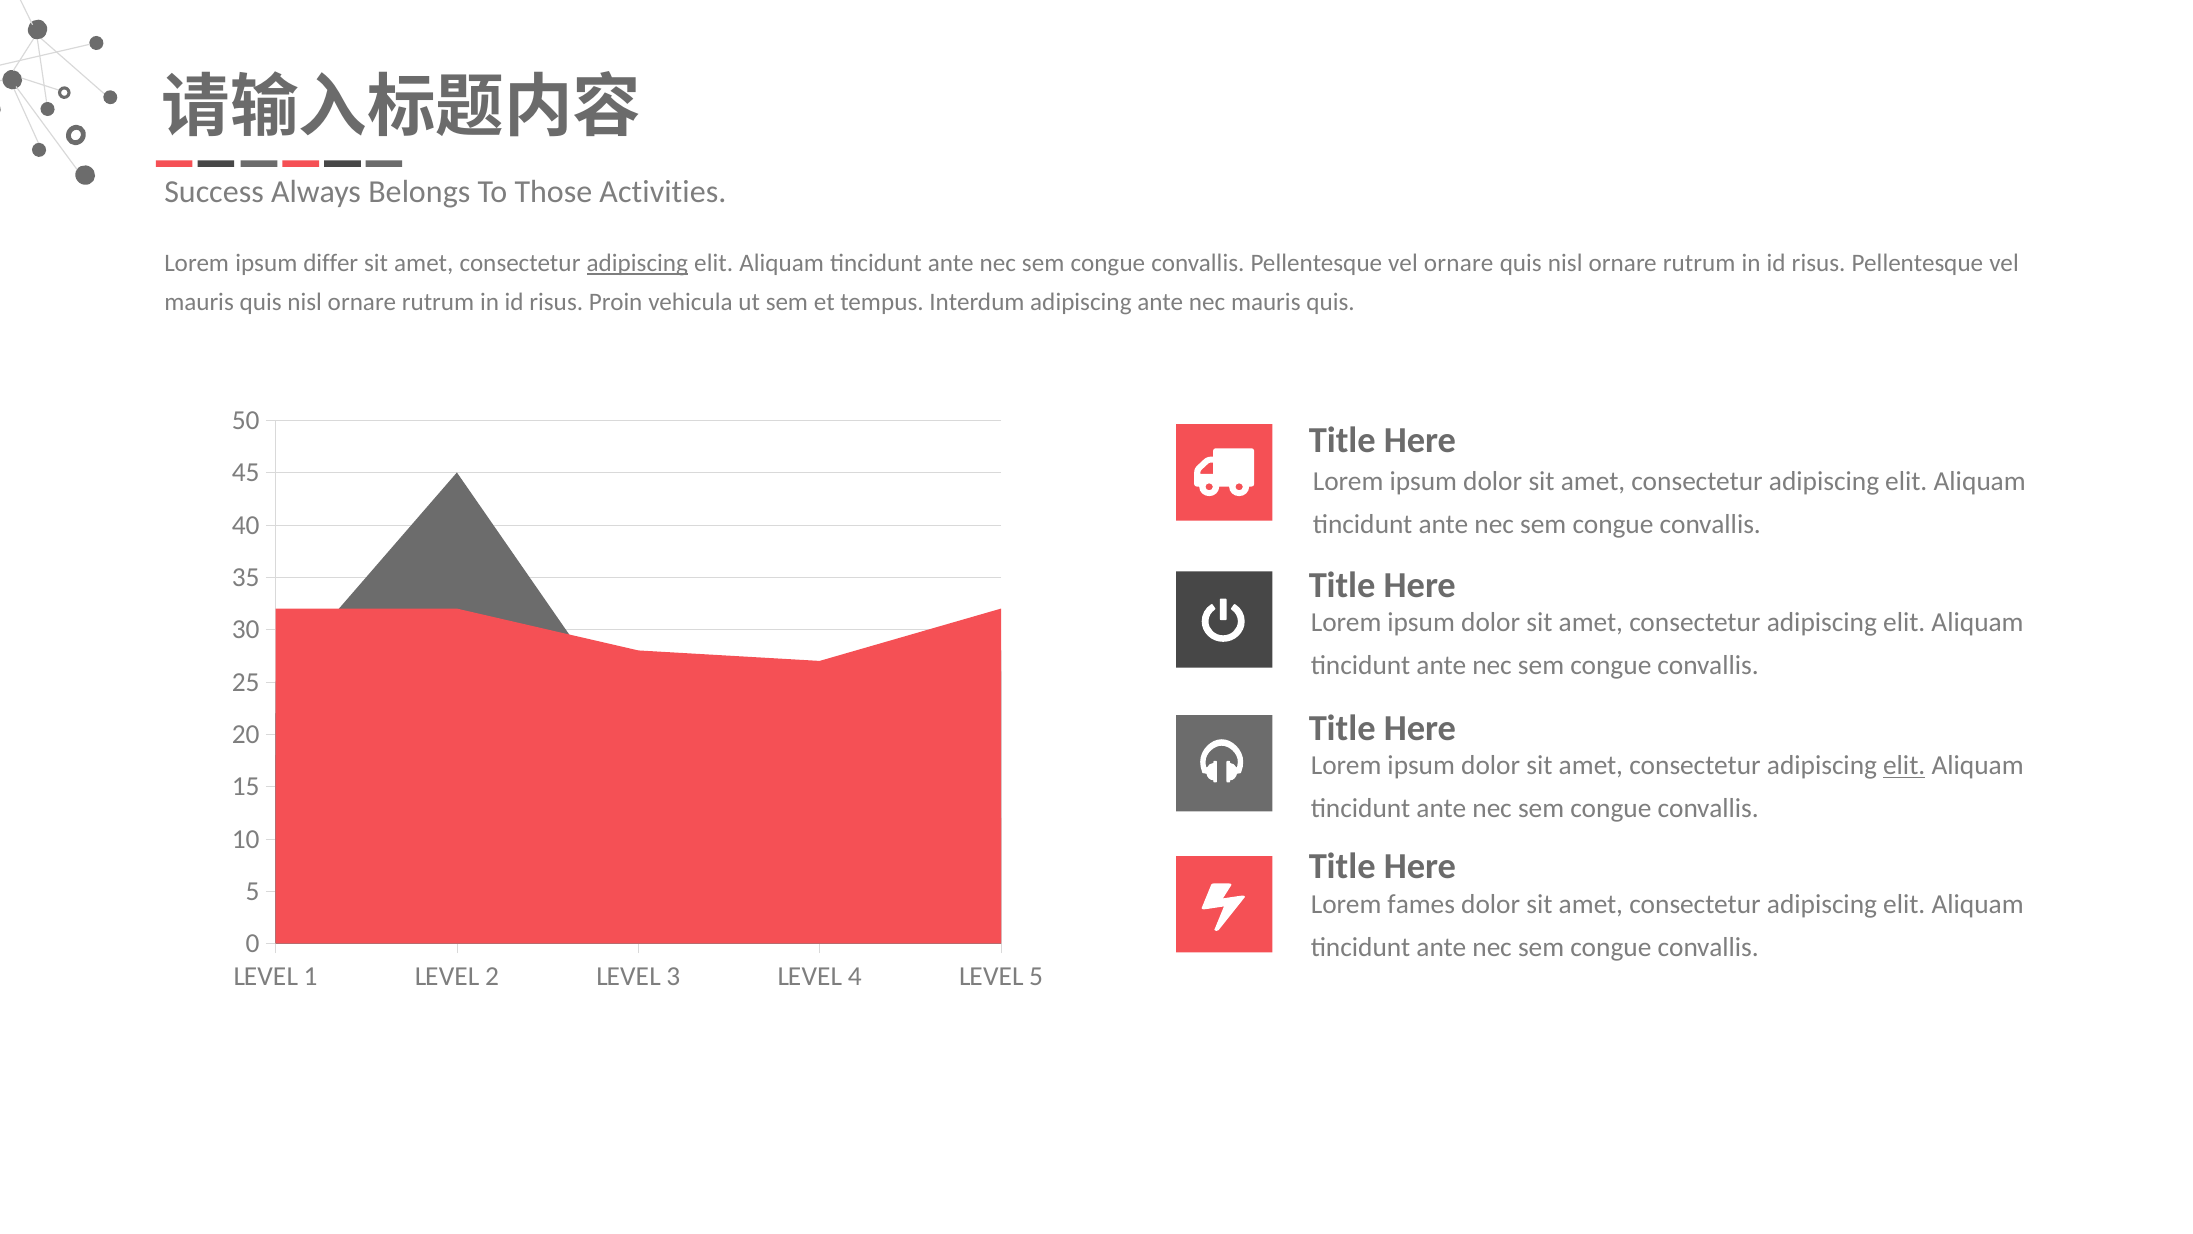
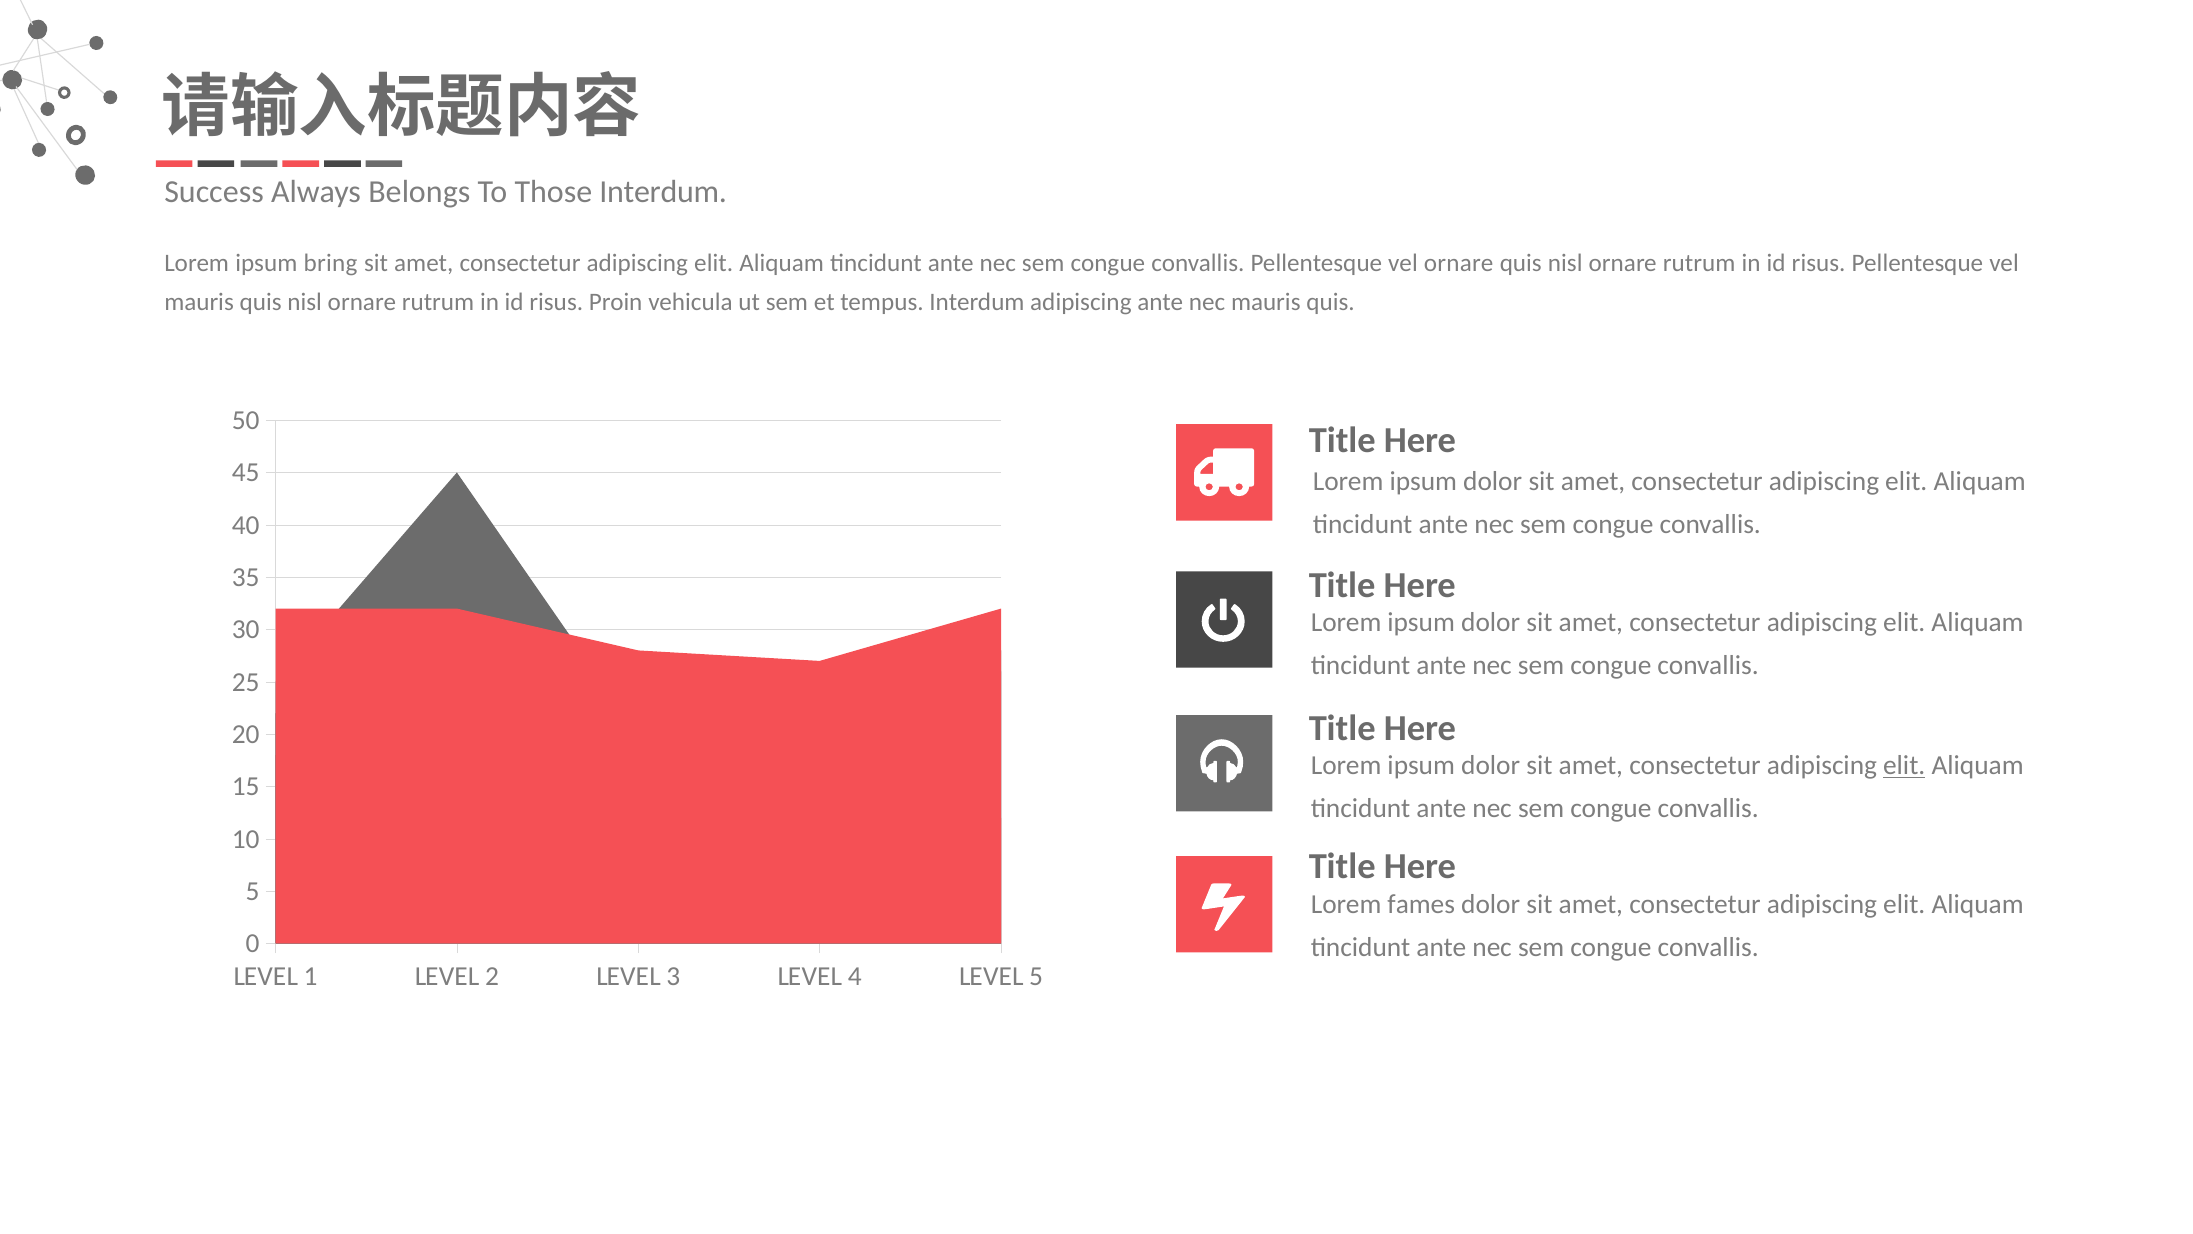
Those Activities: Activities -> Interdum (663, 192)
differ: differ -> bring (331, 263)
adipiscing underline: present -> none (637, 263)
